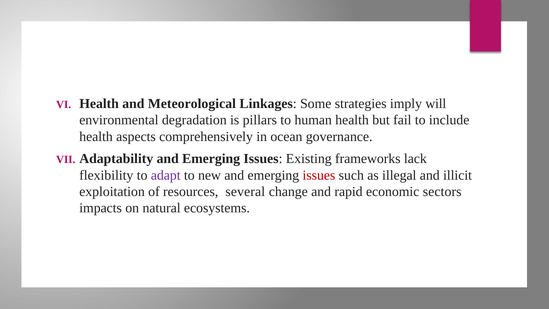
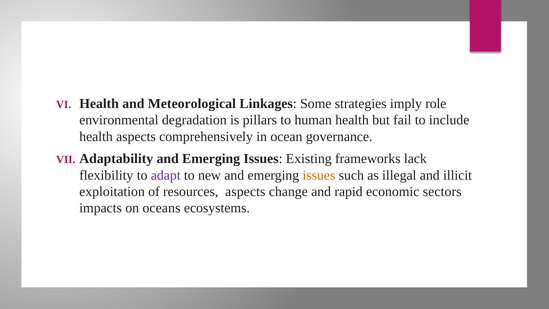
will: will -> role (436, 103)
issues colour: red -> orange (319, 175)
resources several: several -> aspects (245, 192)
natural: natural -> oceans (161, 208)
